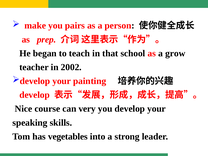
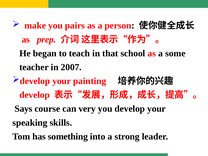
grow: grow -> some (175, 53)
2002: 2002 -> 2007 (71, 67)
Nice: Nice -> Says (24, 109)
vegetables: vegetables -> something (68, 136)
